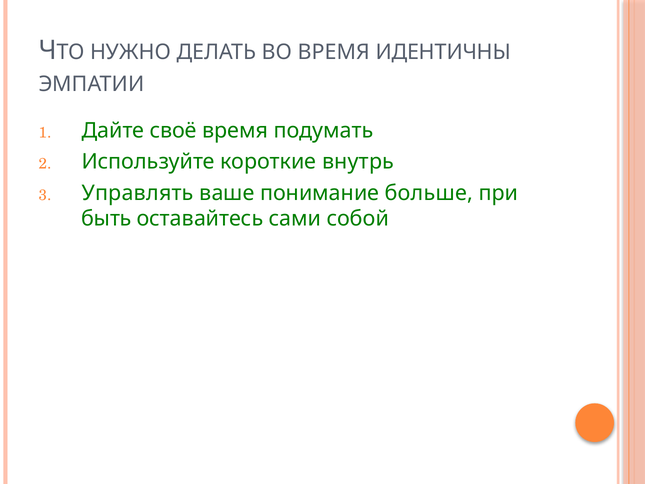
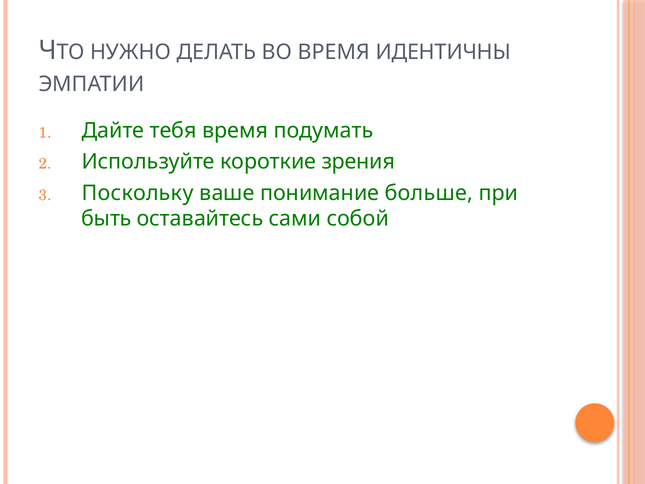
своё: своё -> тебя (173, 130)
внутрь: внутрь -> зрения (358, 162)
Управлять: Управлять -> Поскольку (138, 193)
